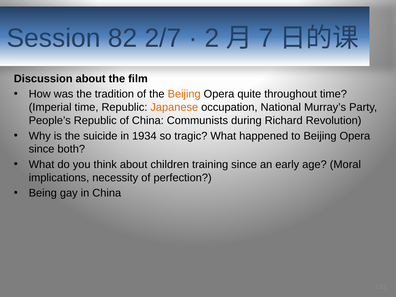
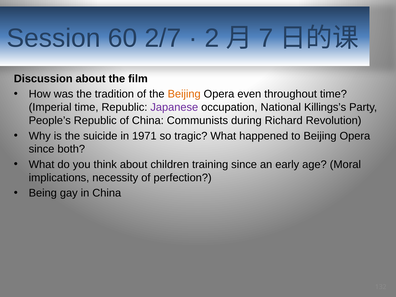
82: 82 -> 60 (123, 38)
quite: quite -> even (249, 94)
Japanese colour: orange -> purple (174, 107)
Murray’s: Murray’s -> Killings’s (325, 107)
1934: 1934 -> 1971 (144, 136)
